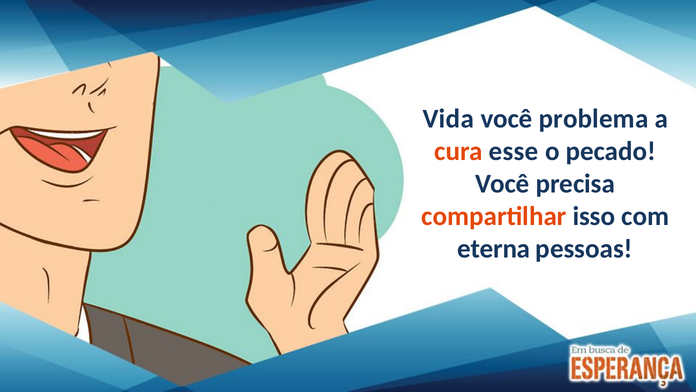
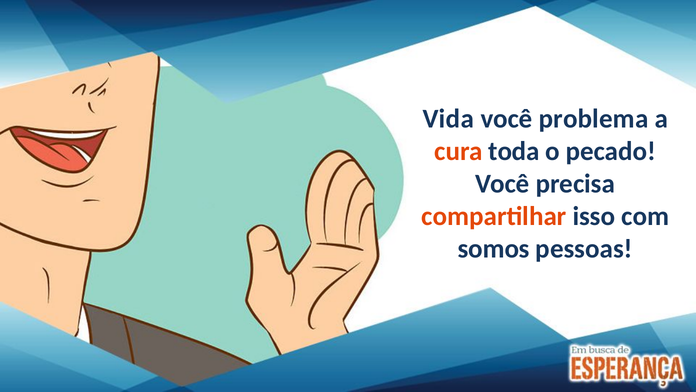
esse: esse -> toda (514, 151)
eterna: eterna -> somos (494, 249)
